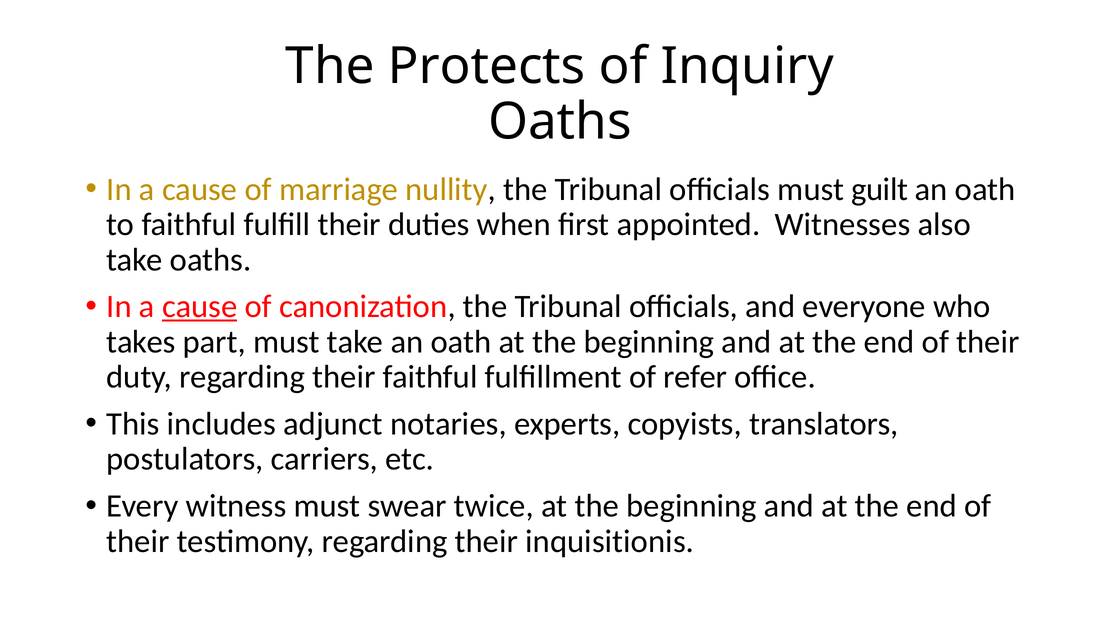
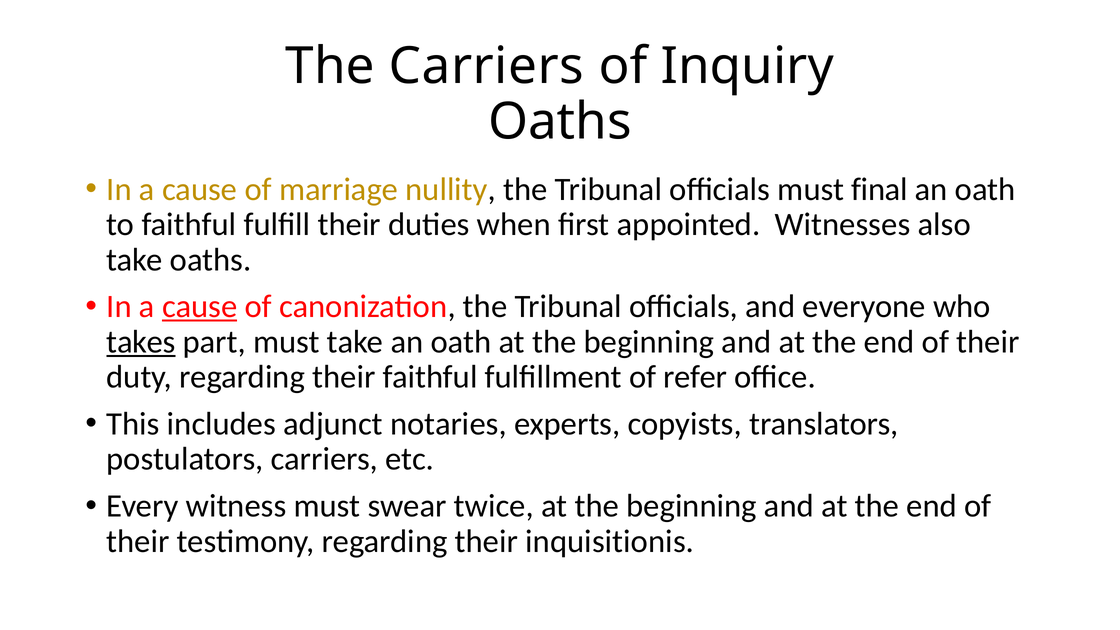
The Protects: Protects -> Carriers (486, 66)
guilt: guilt -> final (880, 189)
takes underline: none -> present (141, 342)
